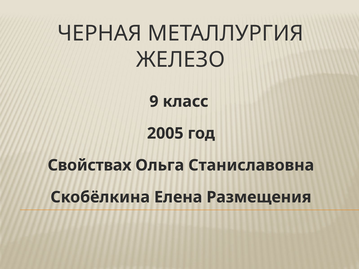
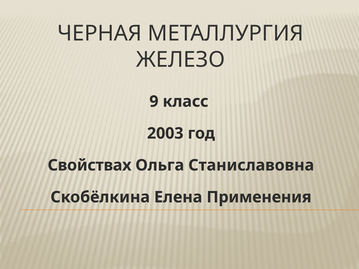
2005: 2005 -> 2003 (165, 133)
Размещения: Размещения -> Применения (259, 197)
